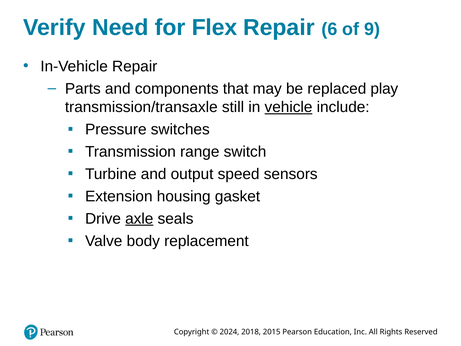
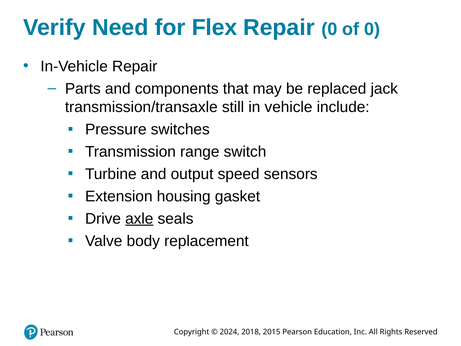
Repair 6: 6 -> 0 (329, 29)
of 9: 9 -> 0 (372, 29)
play: play -> jack (384, 89)
vehicle underline: present -> none (288, 107)
